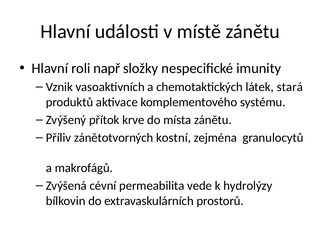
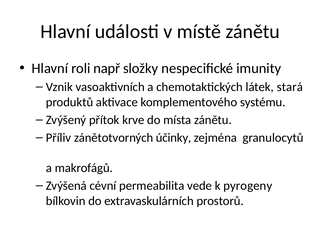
kostní: kostní -> účinky (174, 137)
hydrolýzy: hydrolýzy -> pyrogeny (248, 185)
